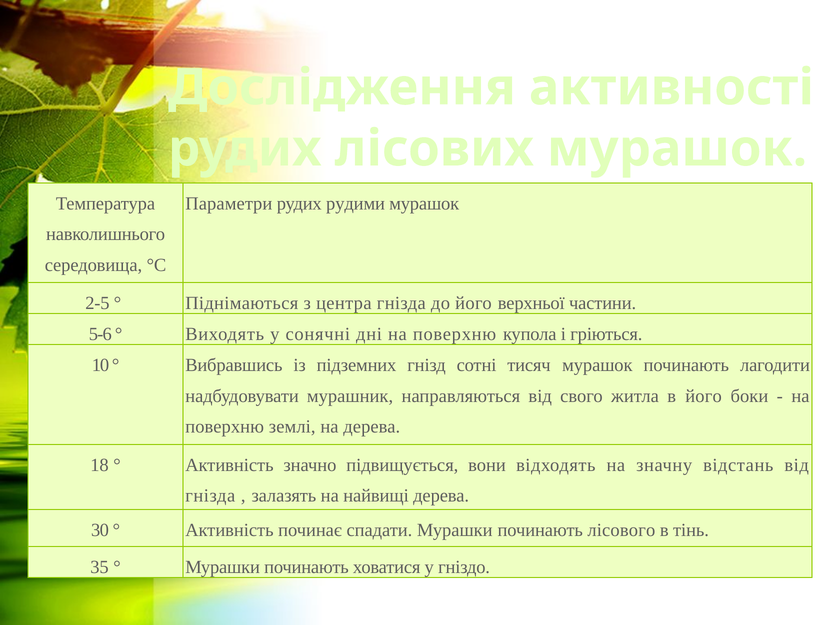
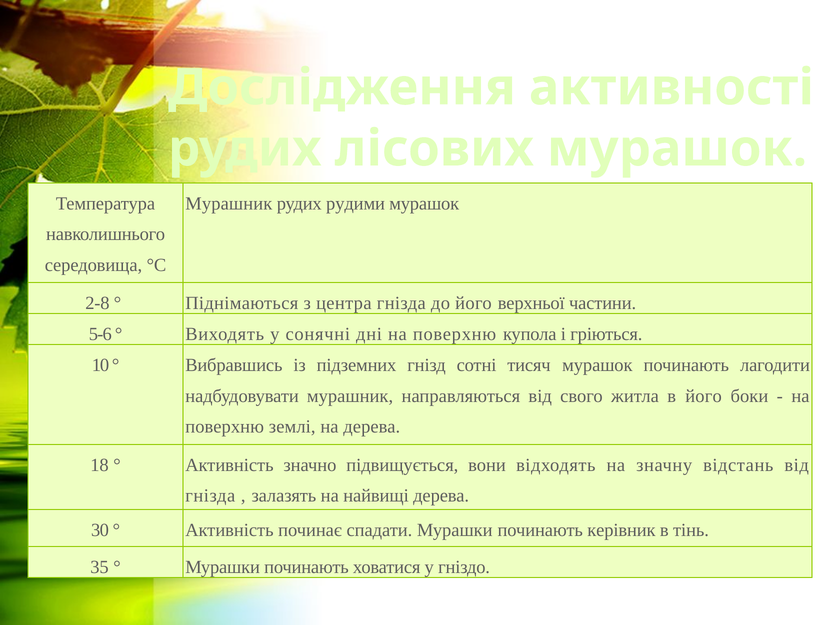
Параметри: Параметри -> Мурашник (229, 203)
2-5: 2-5 -> 2-8 (97, 303)
лісового: лісового -> керівник (621, 530)
